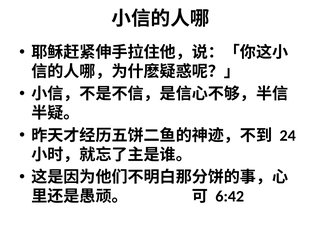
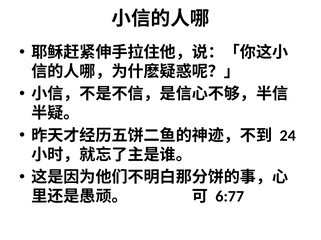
6:42: 6:42 -> 6:77 (230, 197)
